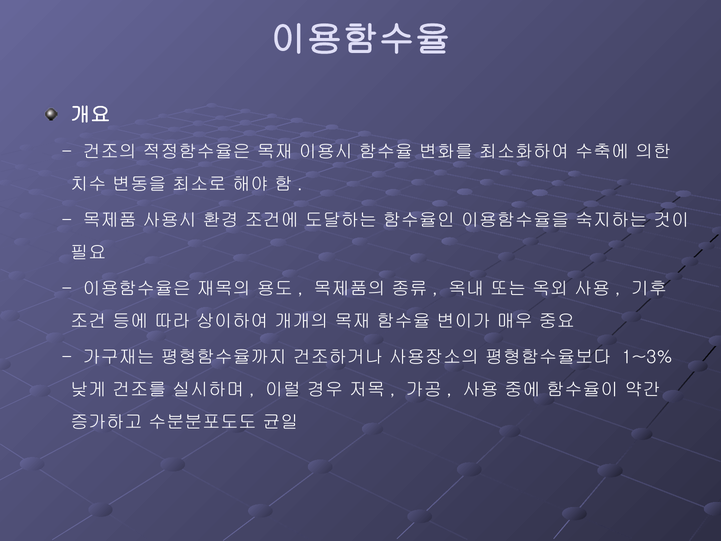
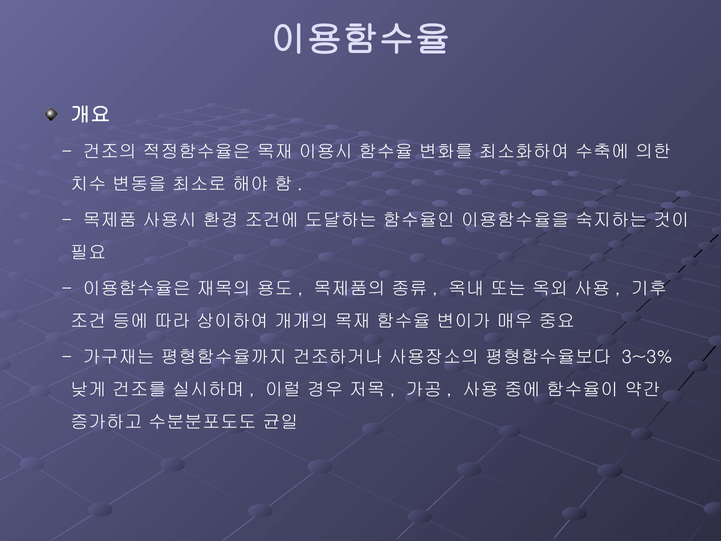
1~3%: 1~3% -> 3~3% (647, 357)
